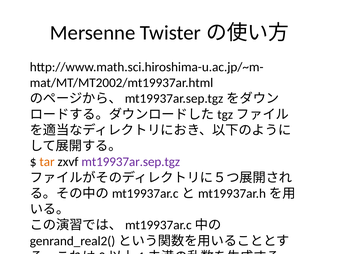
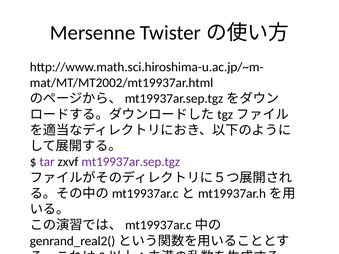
tar colour: orange -> purple (47, 162)
